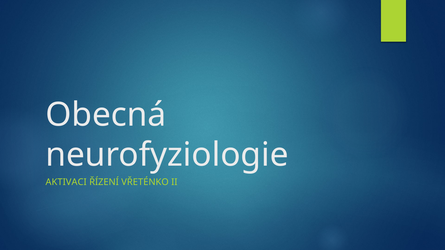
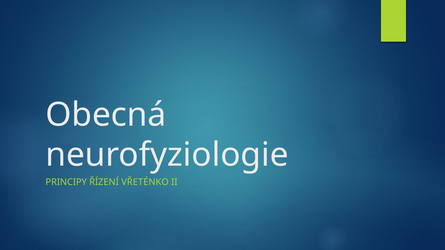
AKTIVACI: AKTIVACI -> PRINCIPY (66, 182)
